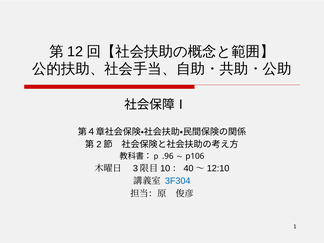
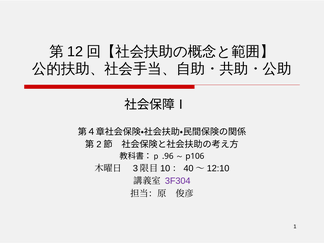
3F304 colour: blue -> purple (178, 181)
